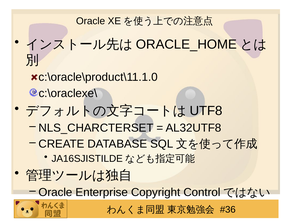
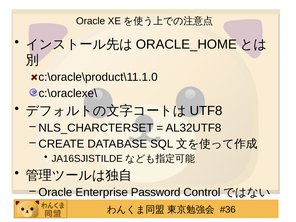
Copyright: Copyright -> Password (156, 192)
